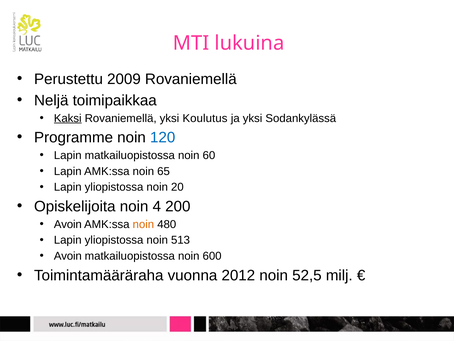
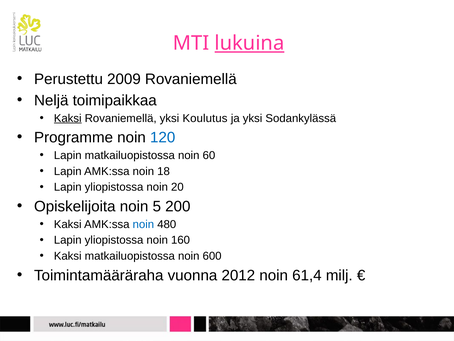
lukuina underline: none -> present (250, 43)
65: 65 -> 18 (164, 171)
4: 4 -> 5 (157, 206)
Avoin: Avoin -> Kaksi (68, 224)
noin colour: orange -> blue (143, 224)
513: 513 -> 160 (180, 240)
Avoin: Avoin -> Kaksi (68, 256)
52,5: 52,5 -> 61,4 (307, 275)
